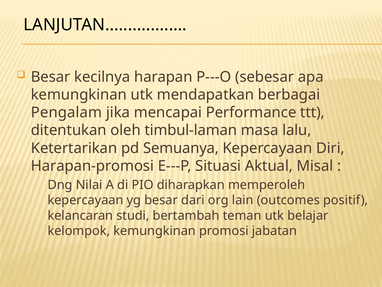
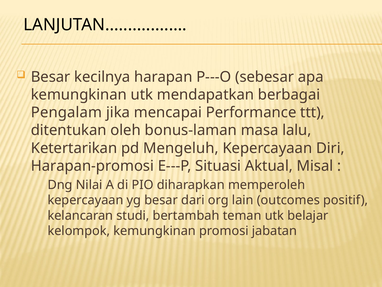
timbul-laman: timbul-laman -> bonus-laman (191, 130)
Semuanya: Semuanya -> Mengeluh (181, 148)
